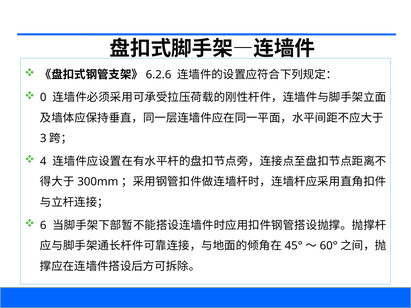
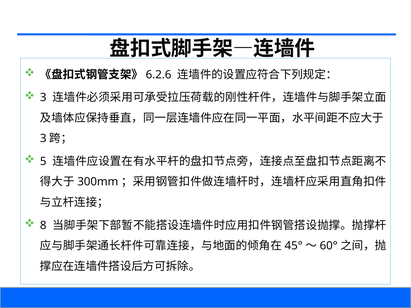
0: 0 -> 3 (43, 98)
4: 4 -> 5 (43, 161)
6: 6 -> 8 (43, 225)
